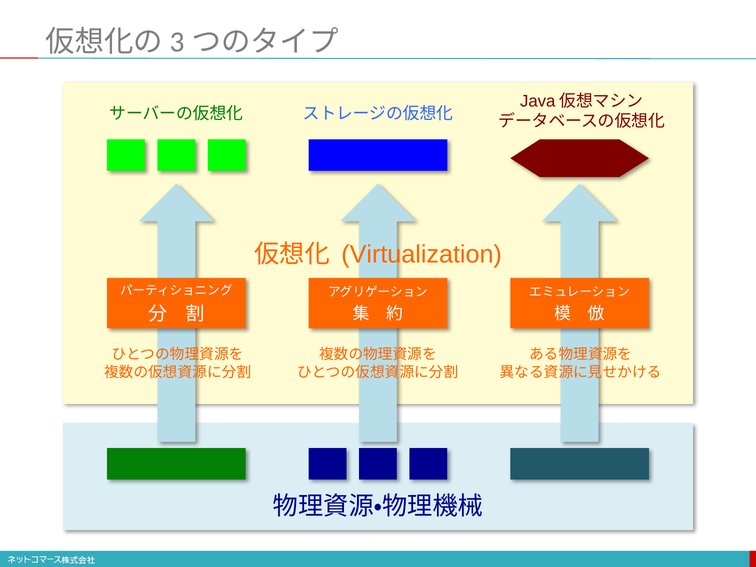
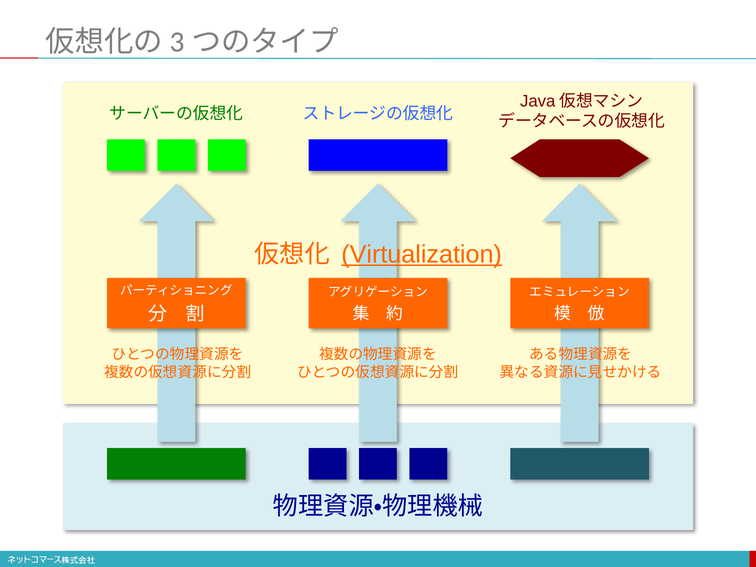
Virtualization underline: none -> present (422, 254)
